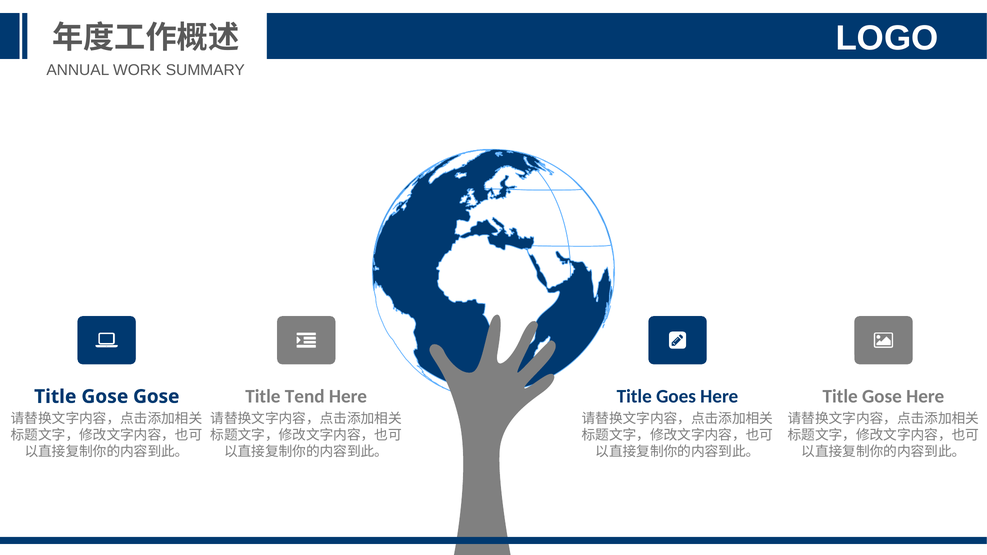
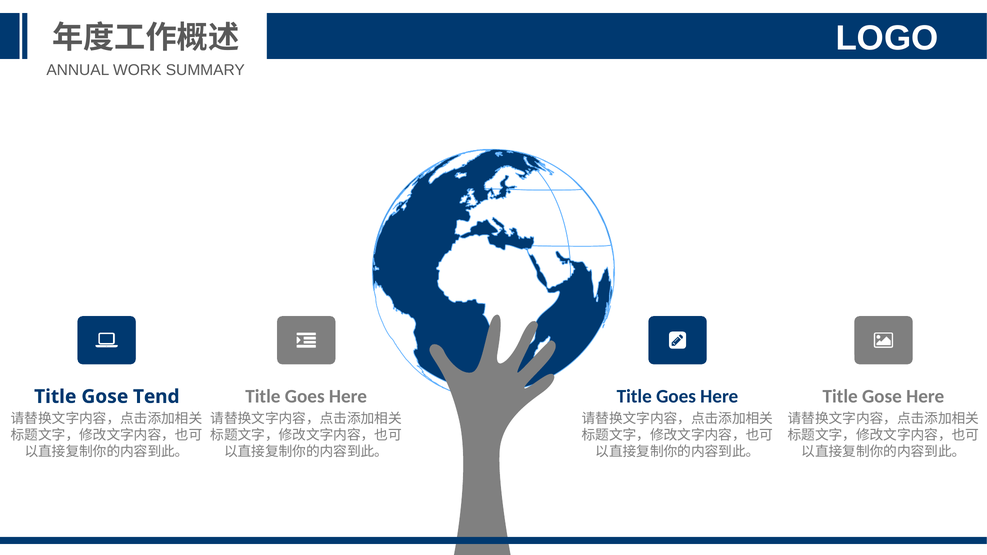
Tend: Tend -> Goes (305, 397)
Gose Gose: Gose -> Tend (156, 397)
